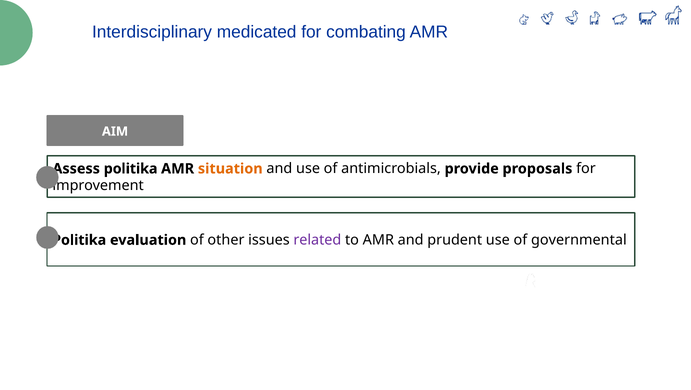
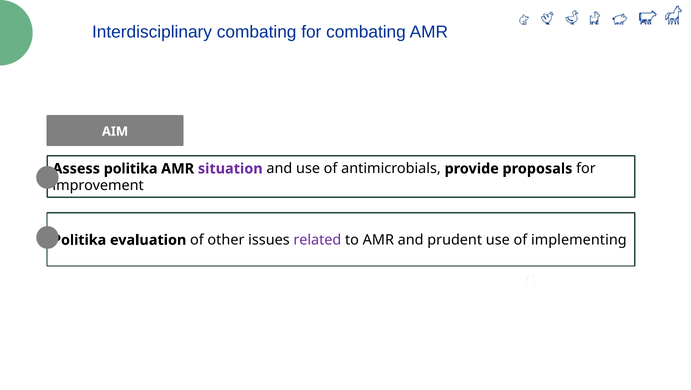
Interdisciplinary medicated: medicated -> combating (257, 32)
situation colour: orange -> purple (230, 168)
governmental: governmental -> implementing (579, 240)
